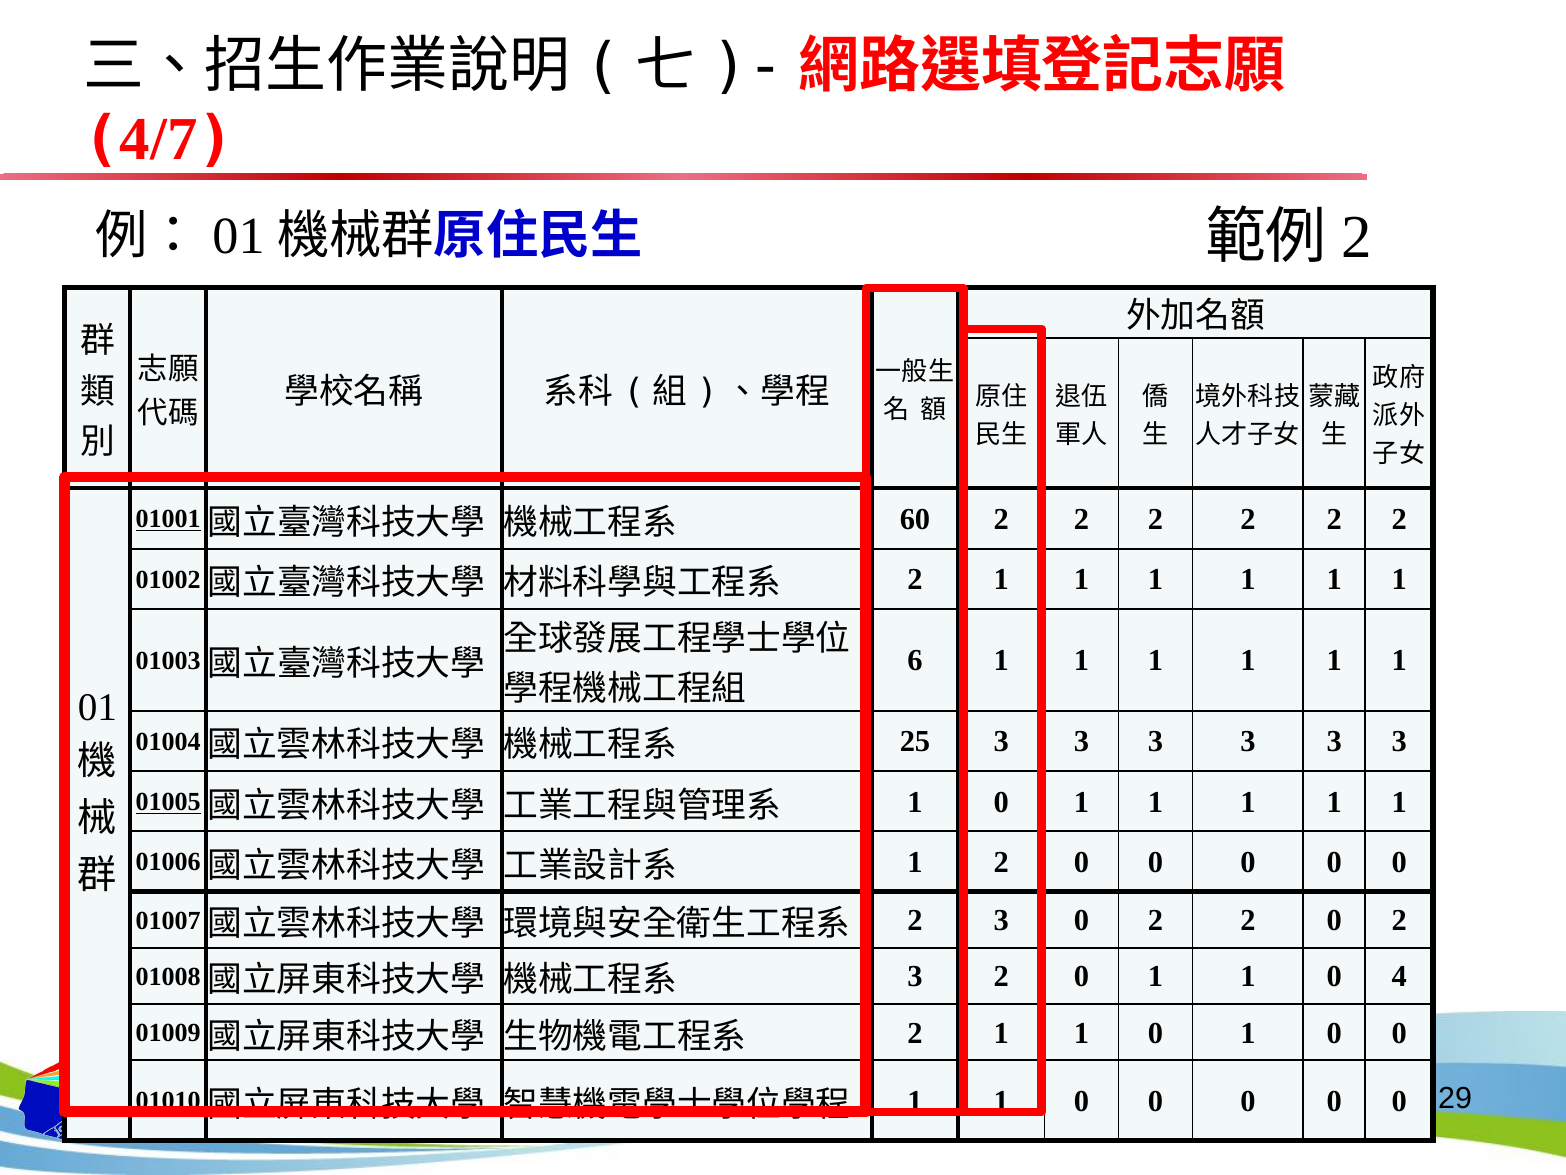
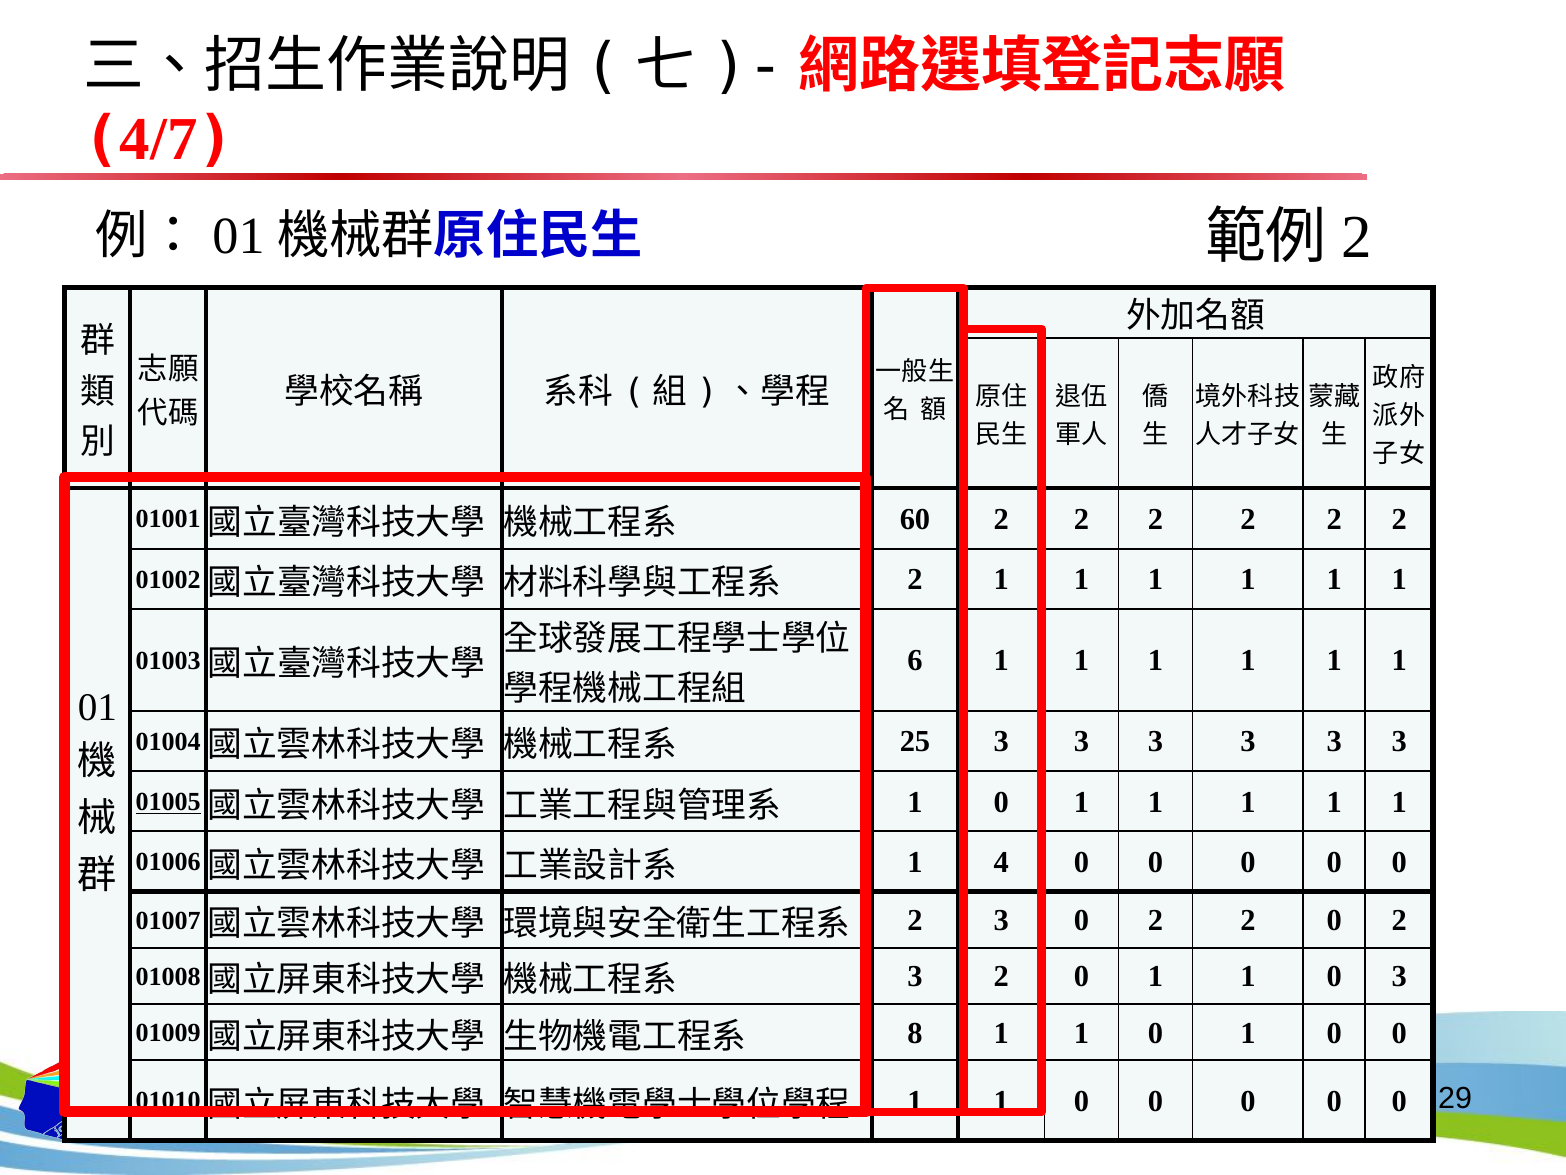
01001 underline: present -> none (168, 519)
1 2: 2 -> 4 (1001, 862)
0 4: 4 -> 3 (1399, 976)
2: 2 -> 8 (915, 1033)
